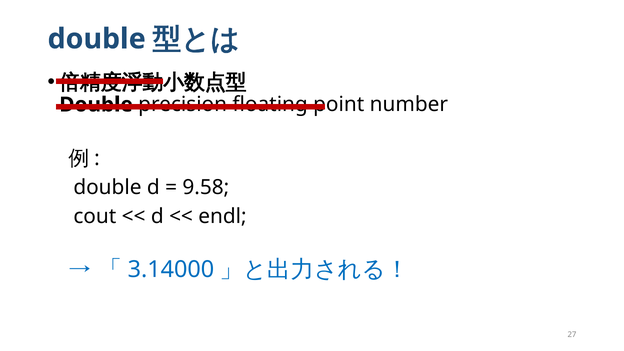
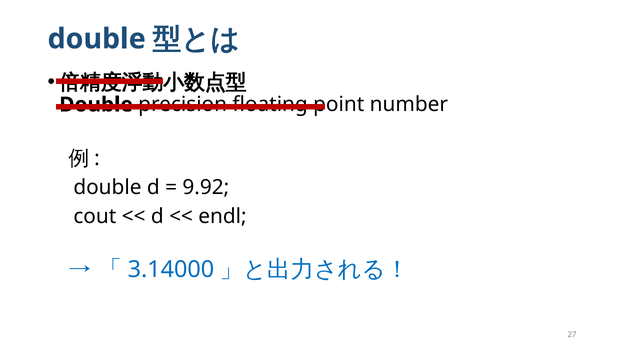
9.58: 9.58 -> 9.92 (206, 188)
